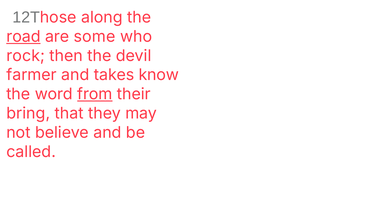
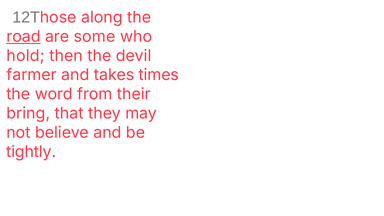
rock: rock -> hold (26, 56)
know: know -> times (159, 75)
from underline: present -> none (95, 94)
called: called -> tightly (31, 152)
